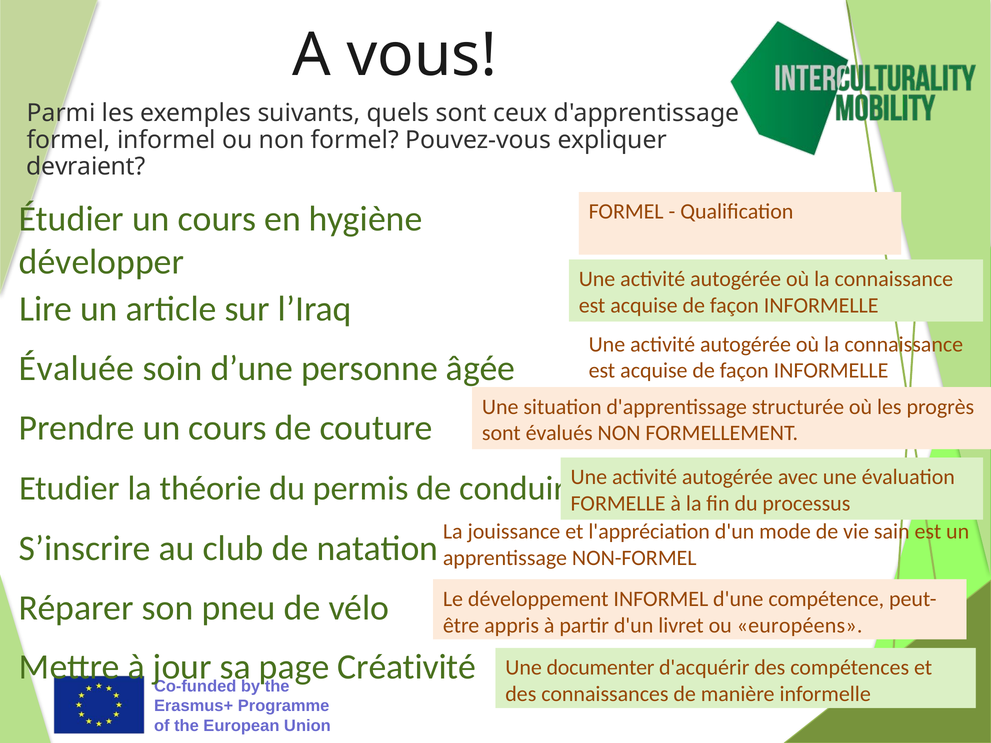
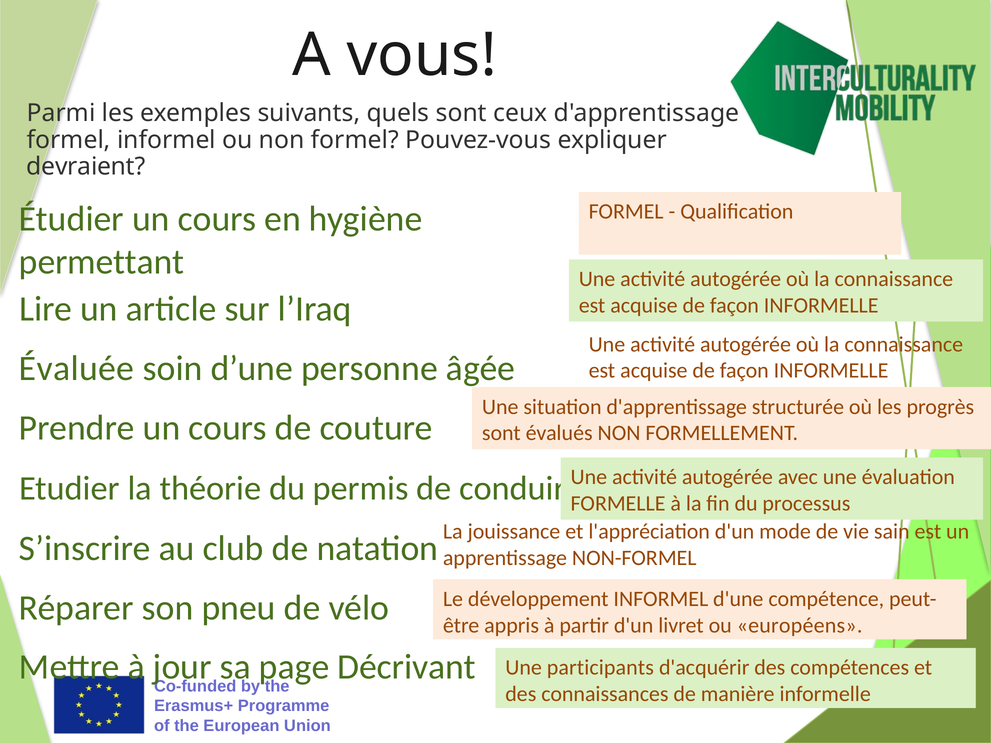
développer: développer -> permettant (102, 262)
Créativité: Créativité -> Décrivant (407, 667)
documenter: documenter -> participants (600, 668)
